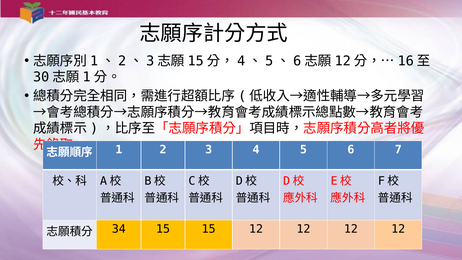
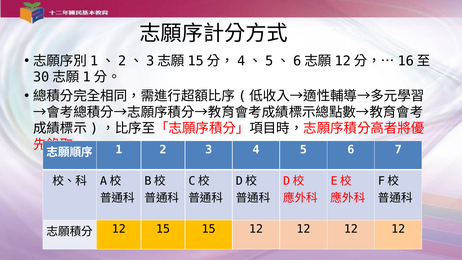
34: 34 -> 12 (119, 229)
